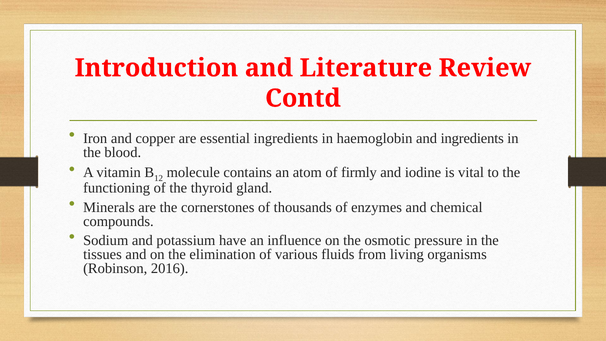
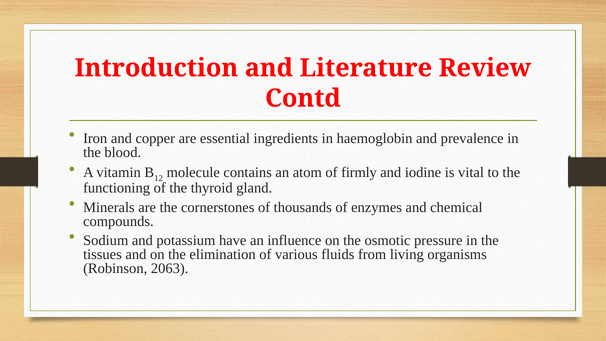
and ingredients: ingredients -> prevalence (472, 139)
2016: 2016 -> 2063 (170, 268)
